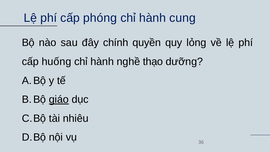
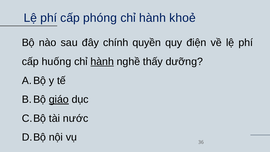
cung: cung -> khoẻ (182, 18)
lỏng: lỏng -> điện (196, 43)
hành underline: none -> present (102, 62)
thạo: thạo -> thấy (153, 62)
nhiêu: nhiêu -> nước (76, 118)
